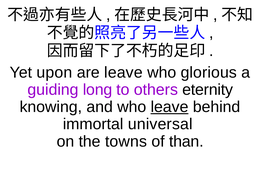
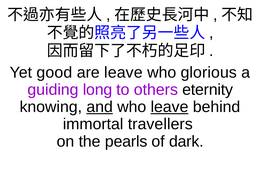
upon: upon -> good (54, 73)
and underline: none -> present (100, 107)
universal: universal -> travellers (160, 124)
towns: towns -> pearls (126, 142)
than: than -> dark (186, 142)
